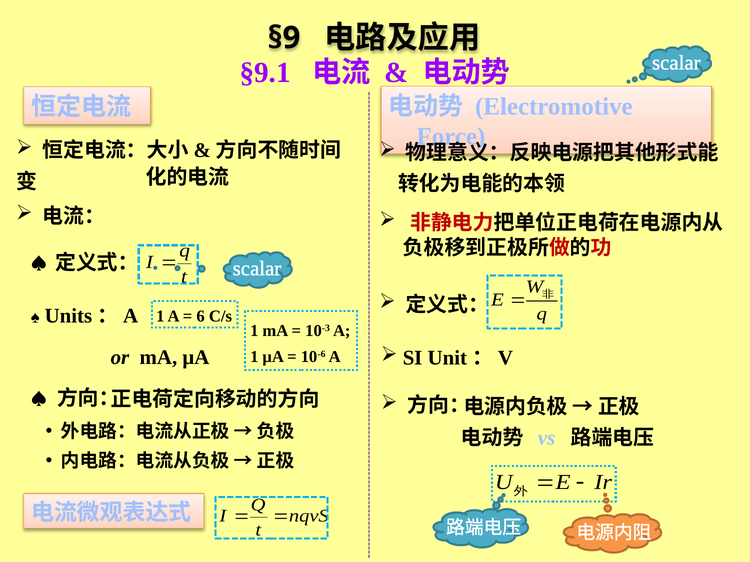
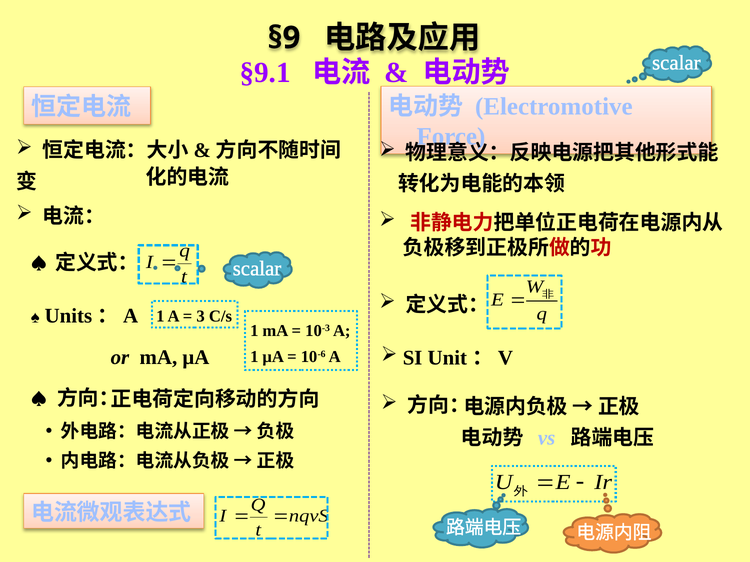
6: 6 -> 3 (201, 317)
